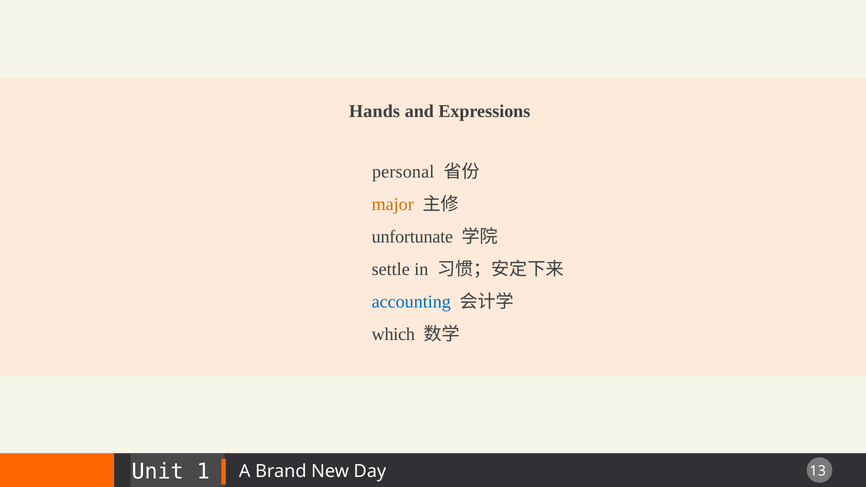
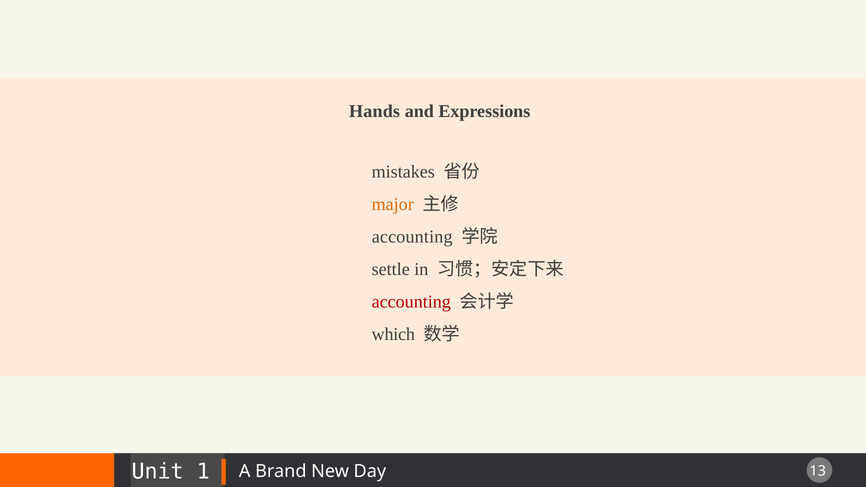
personal: personal -> mistakes (403, 172)
unfortunate: unfortunate -> accounting (412, 237)
accounting colour: blue -> red (411, 302)
